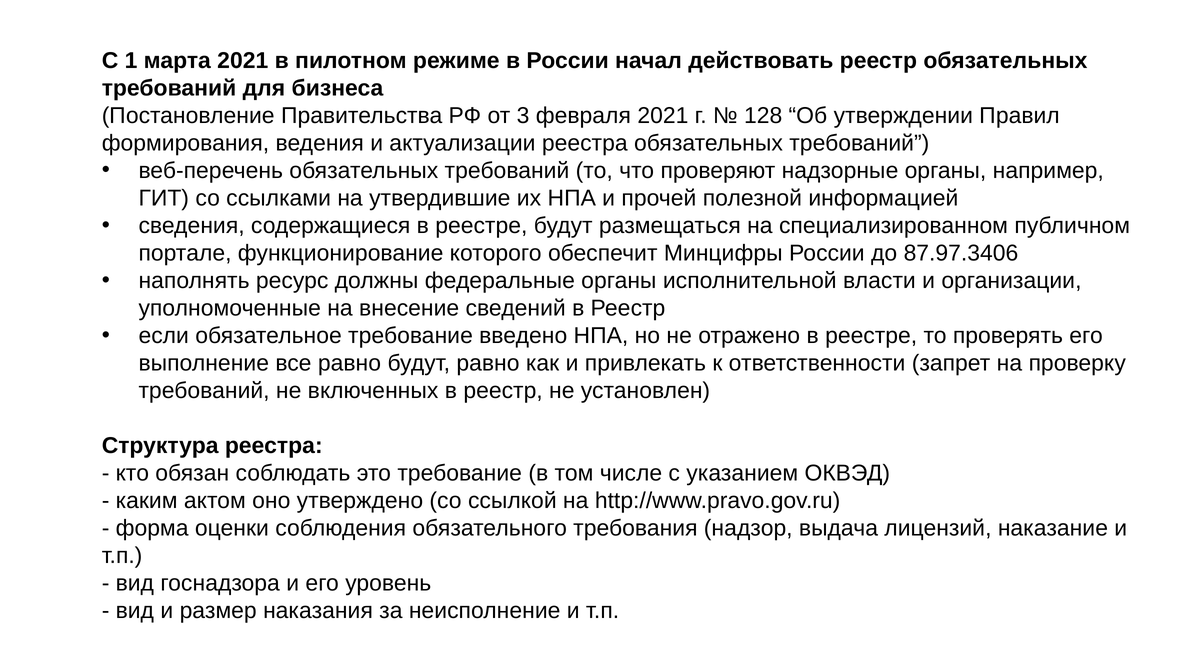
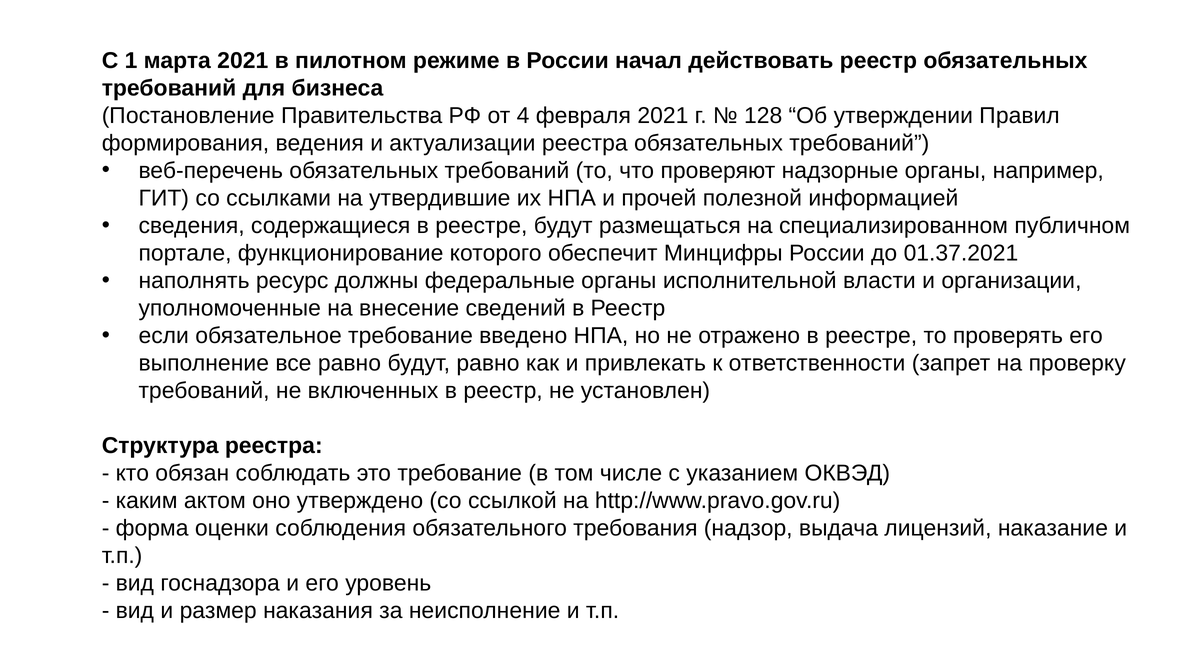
3: 3 -> 4 (523, 116)
87.97.3406: 87.97.3406 -> 01.37.2021 (961, 253)
